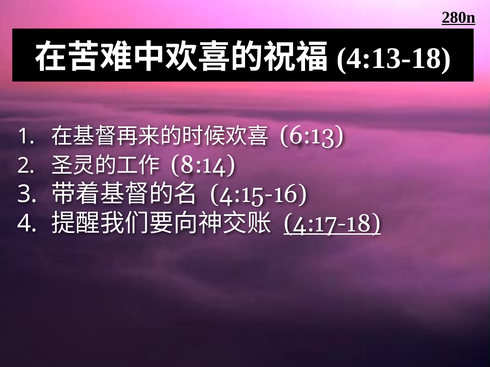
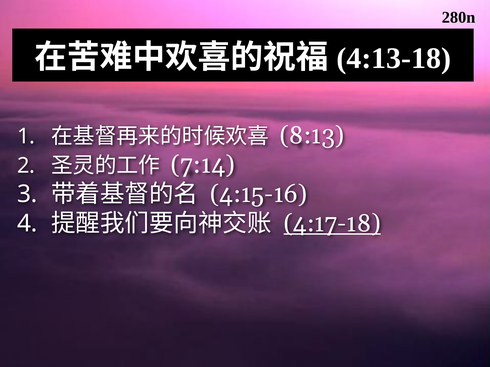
280n underline: present -> none (459, 17)
6:13: 6:13 -> 8:13 (312, 136)
8:14: 8:14 -> 7:14 (203, 165)
